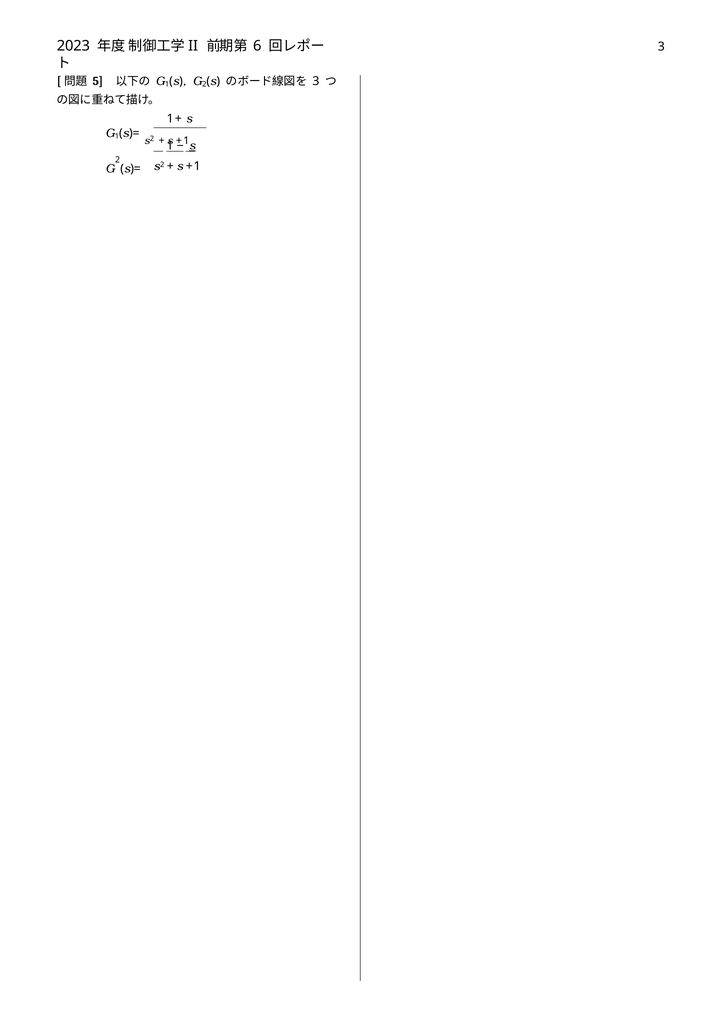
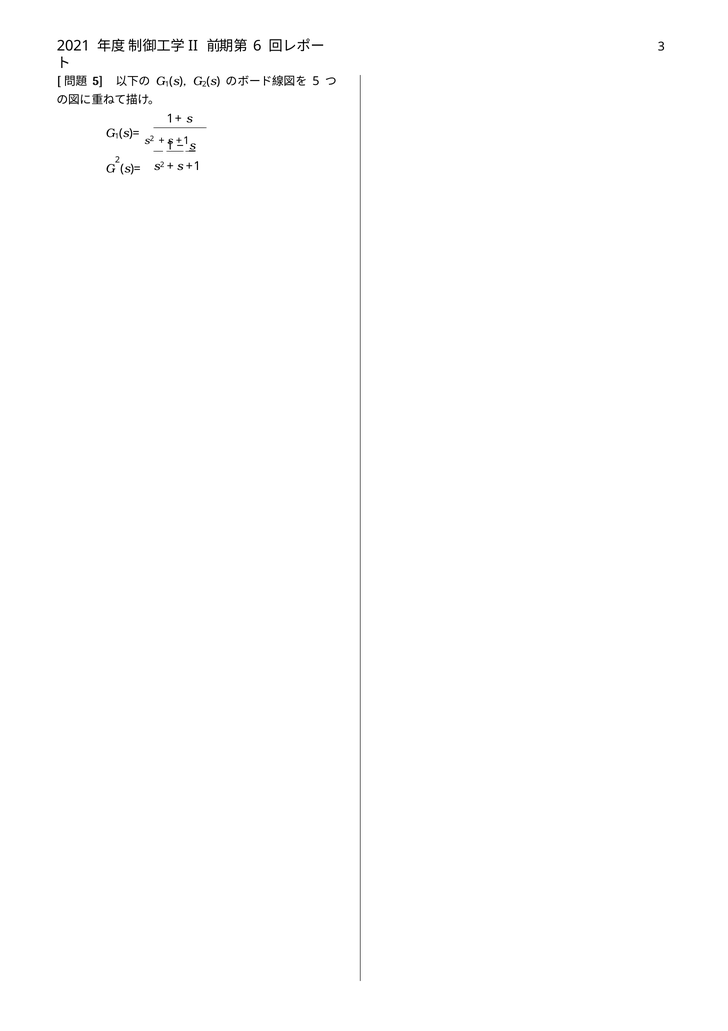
2023: 2023 -> 2021 (73, 46)
3: 3 -> 5 (316, 81)
